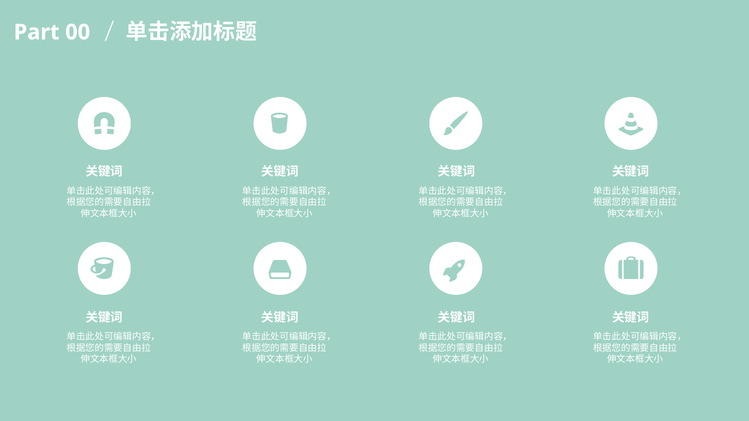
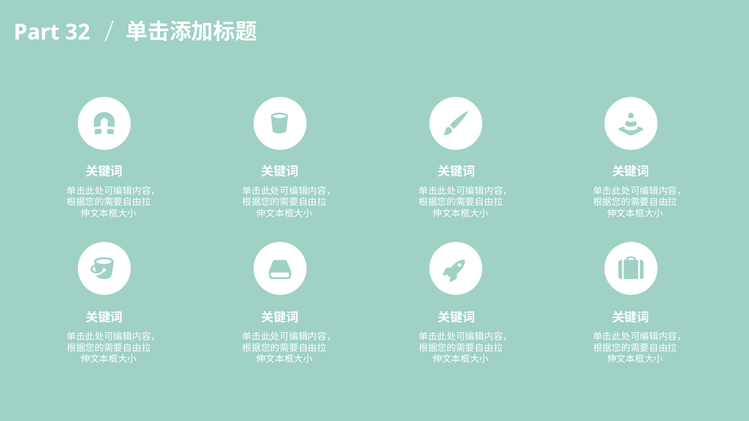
00: 00 -> 32 (78, 32)
